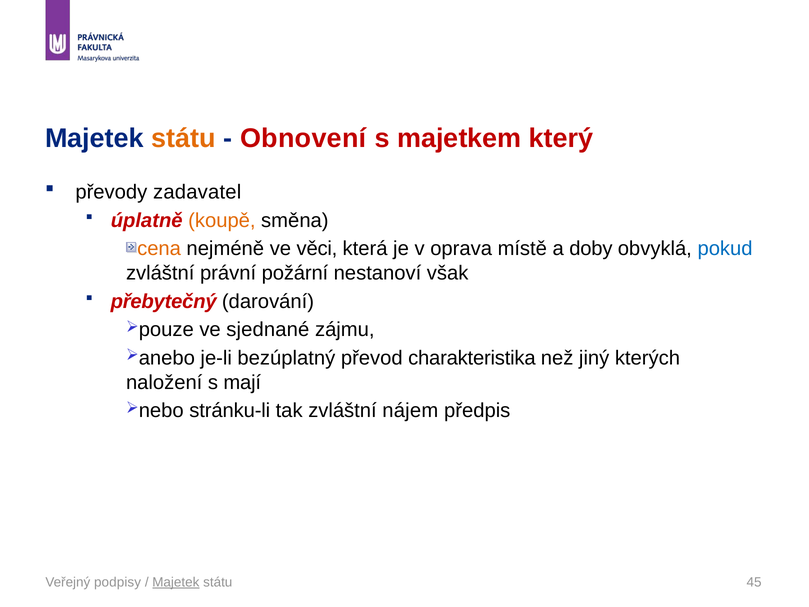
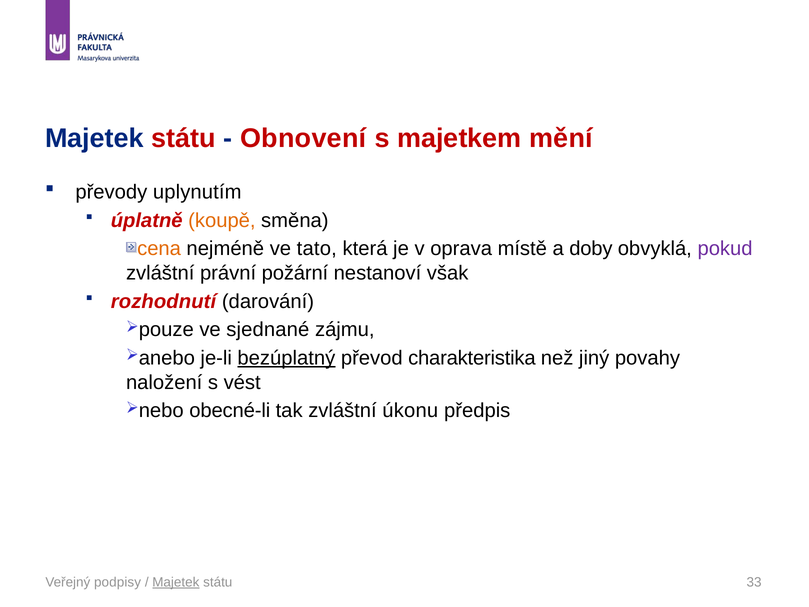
státu colour: orange -> red (184, 139)
který: který -> mění (561, 139)
zadavatel: zadavatel -> uplynutím (197, 192)
věci: věci -> tato (317, 249)
pokud colour: blue -> purple (725, 249)
přebytečný: přebytečný -> rozhodnutí (163, 301)
bezúplatný underline: none -> present (286, 358)
kterých: kterých -> povahy (647, 358)
mají: mají -> vést (242, 382)
stránku-li: stránku-li -> obecné-li (230, 411)
nájem: nájem -> úkonu (410, 411)
45: 45 -> 33 (754, 582)
